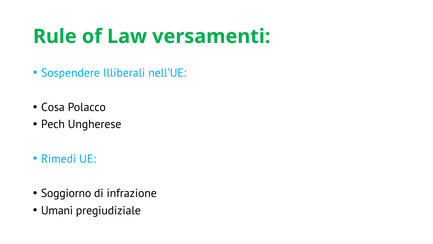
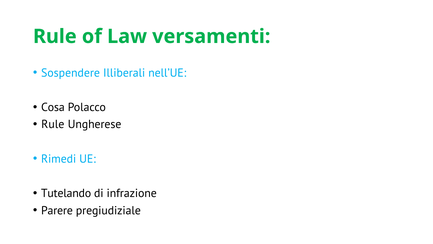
Pech: Pech -> Rule (53, 124)
Soggiorno: Soggiorno -> Tutelando (66, 193)
Umani: Umani -> Parere (57, 210)
